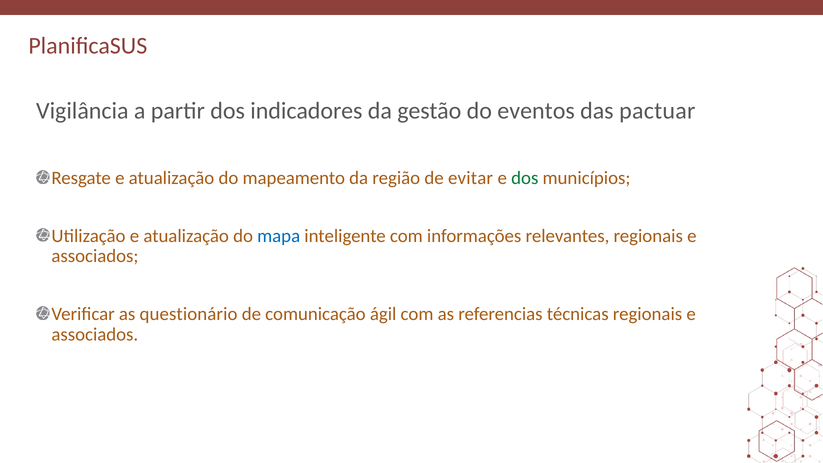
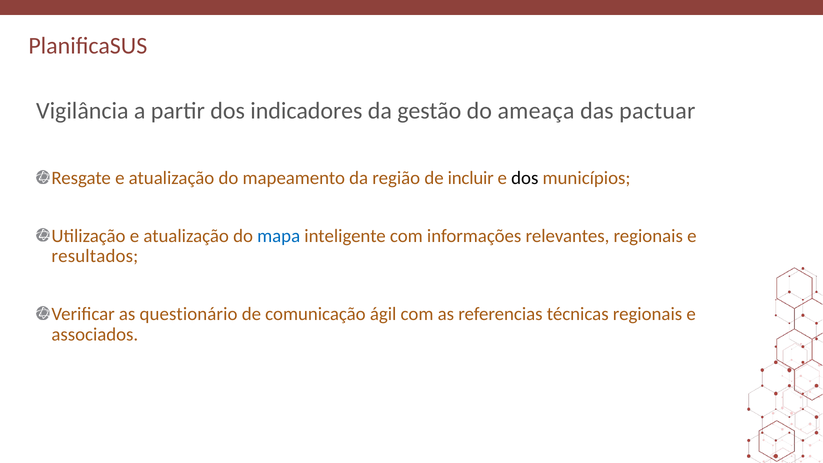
eventos: eventos -> ameaça (536, 111)
evitar: evitar -> incluir (471, 178)
dos colour: green -> black (525, 178)
associados: associados -> resultados (95, 256)
